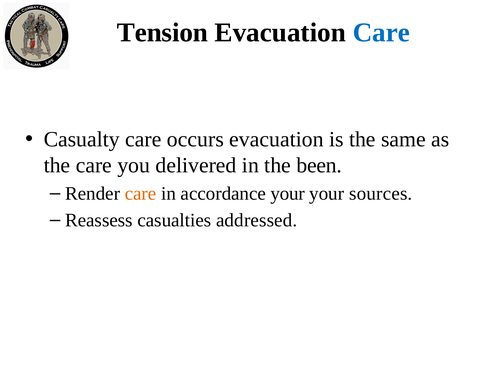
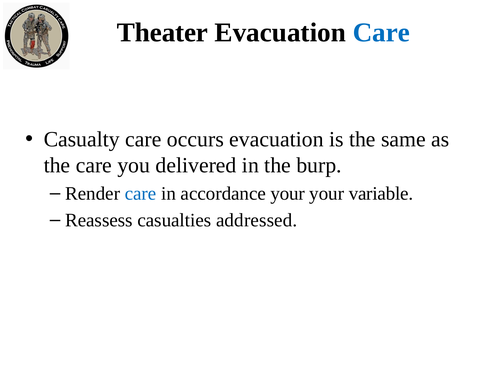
Tension: Tension -> Theater (162, 33)
been: been -> burp (319, 166)
care colour: orange -> blue (141, 194)
sources: sources -> variable (381, 194)
